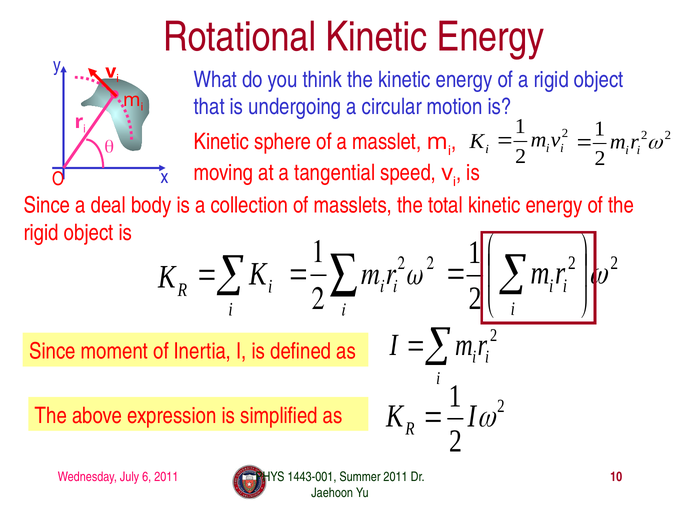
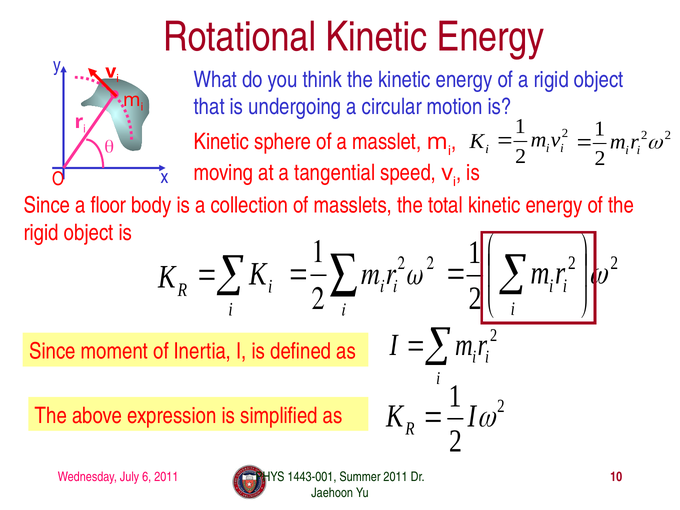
deal: deal -> floor (108, 206)
